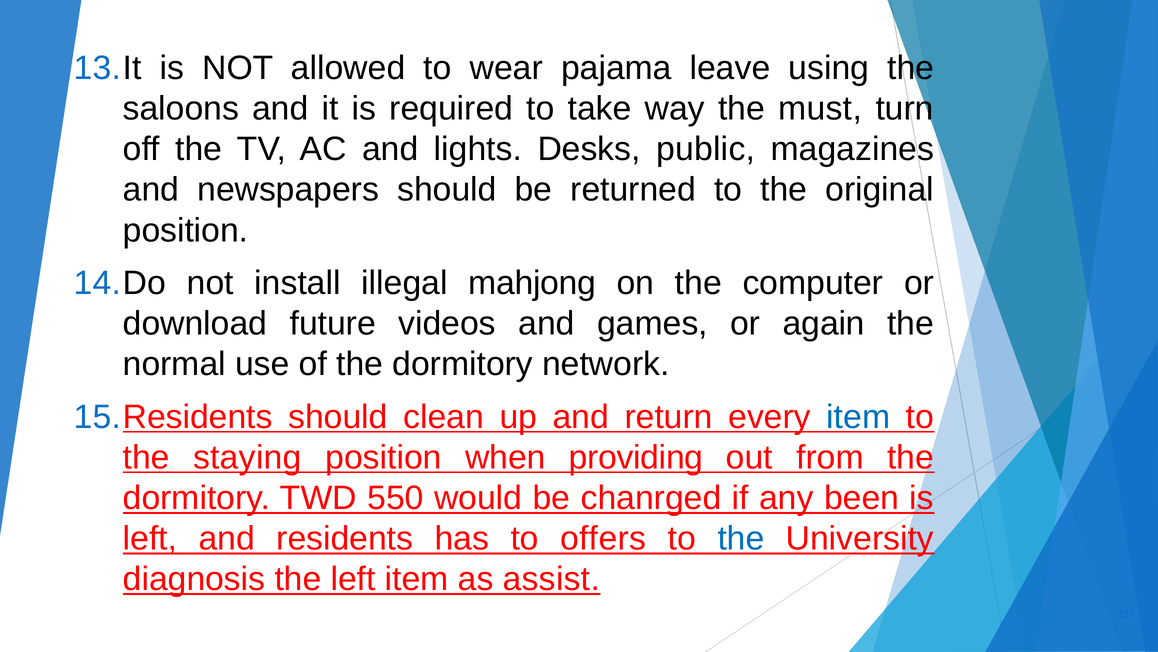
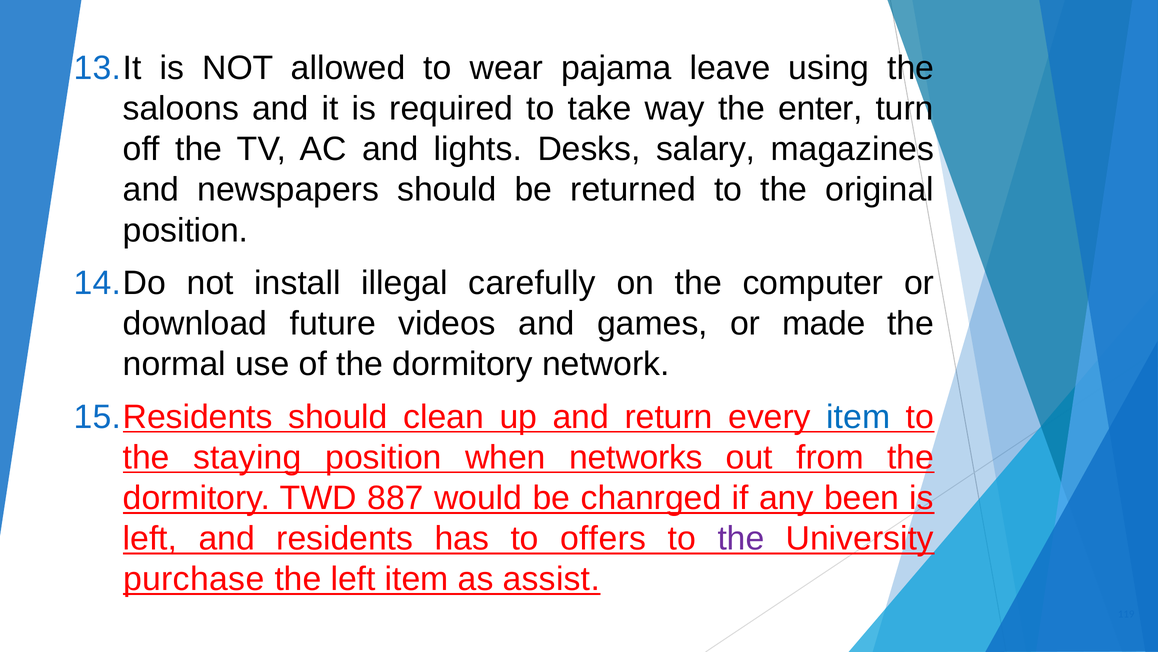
must: must -> enter (820, 109)
public: public -> salary (706, 149)
mahjong: mahjong -> carefully (532, 283)
again: again -> made (824, 323)
providing: providing -> networks (636, 457)
550: 550 -> 887 (395, 498)
the colour: blue -> purple (741, 538)
diagnosis: diagnosis -> purchase (194, 579)
